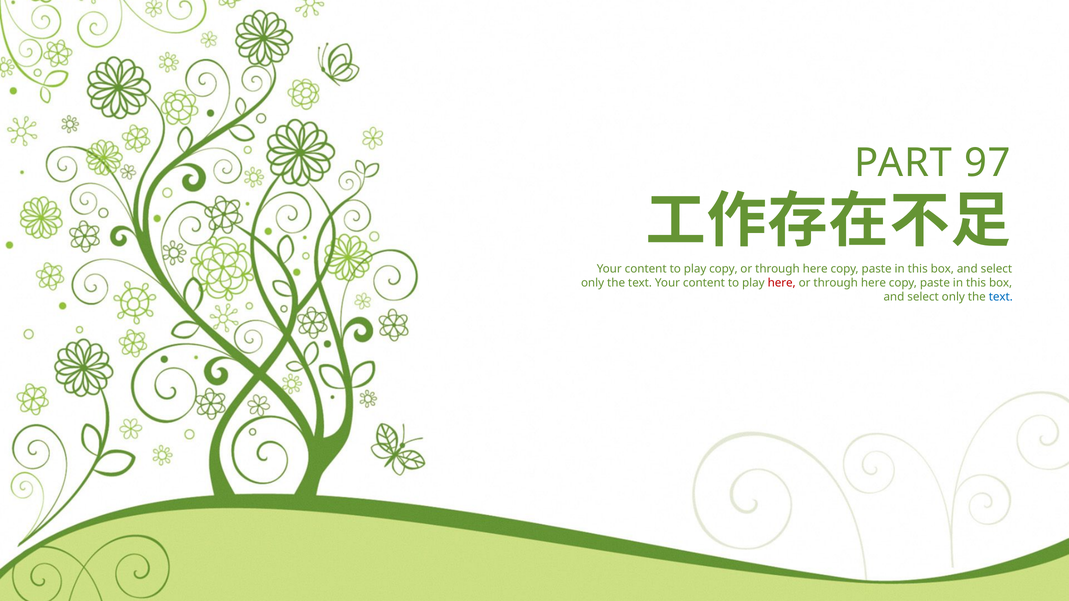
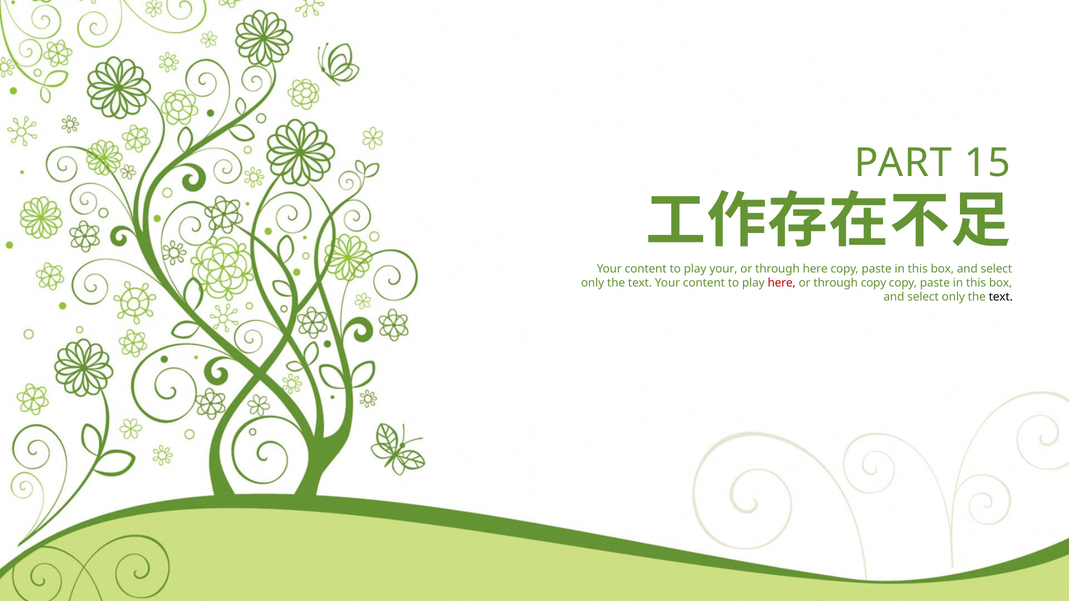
97: 97 -> 15 (987, 163)
play copy: copy -> your (723, 269)
here: here -> copy (874, 283)
text colour: blue -> black (1001, 297)
